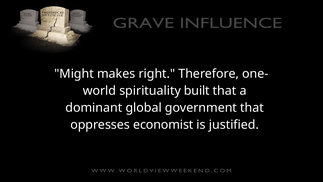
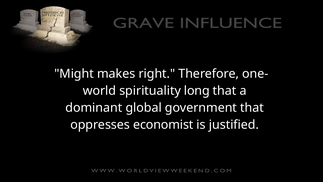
built: built -> long (197, 91)
